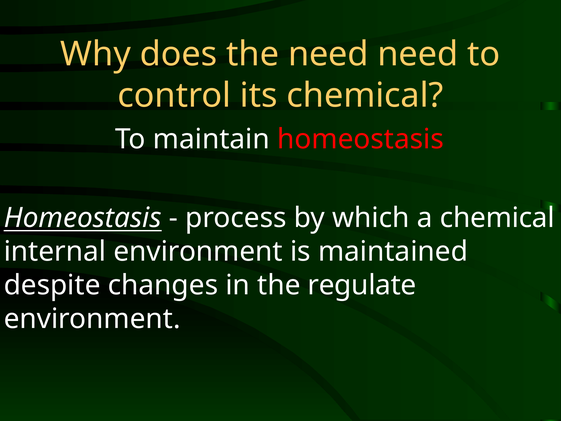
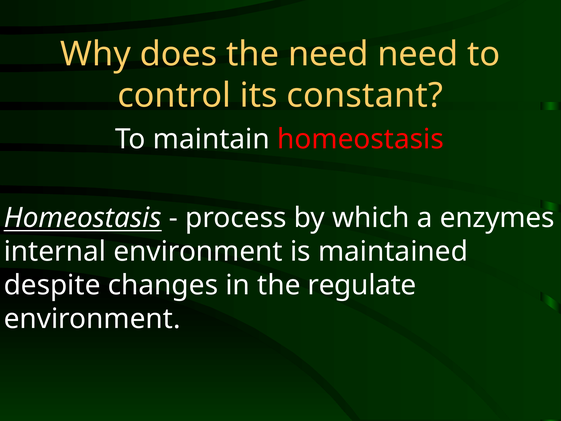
its chemical: chemical -> constant (365, 95)
a chemical: chemical -> enzymes (497, 218)
